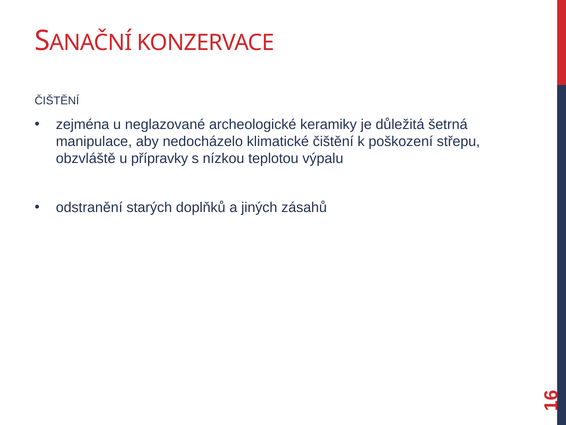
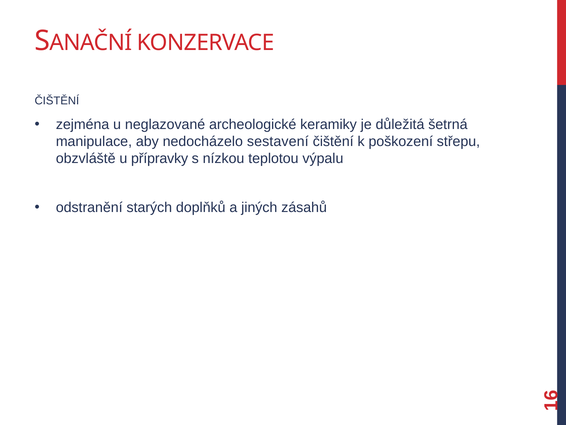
klimatické: klimatické -> sestavení (278, 141)
